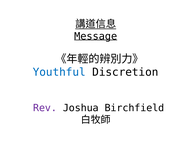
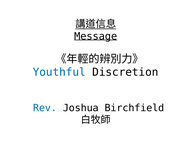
Rev colour: purple -> blue (45, 108)
